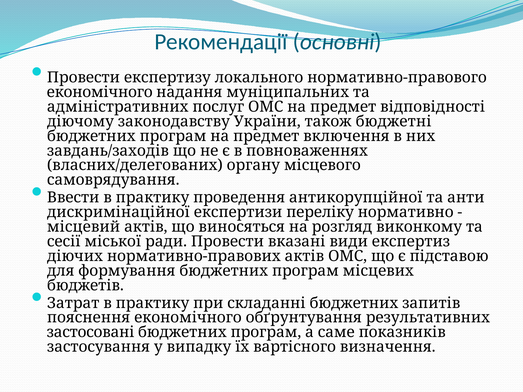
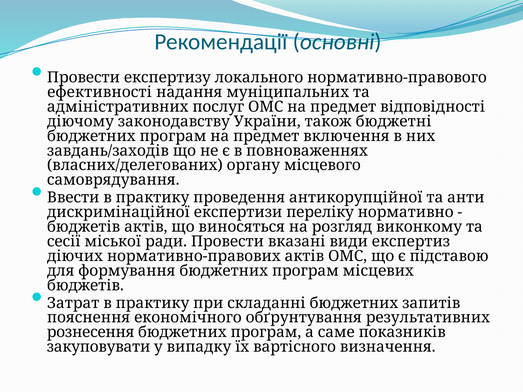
економічного: економічного -> ефективності (100, 92)
місцевий: місцевий -> бюджетів (84, 227)
застосовані: застосовані -> рознесення (91, 332)
застосування: застосування -> закуповувати (99, 347)
